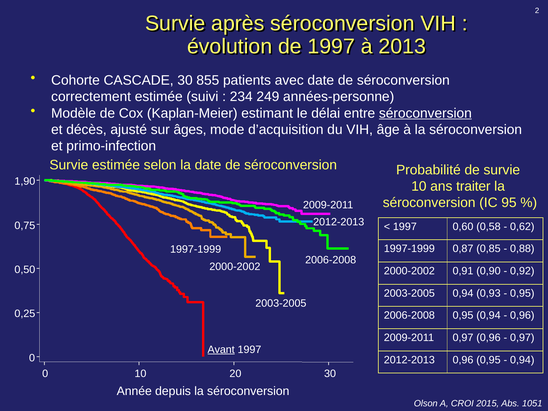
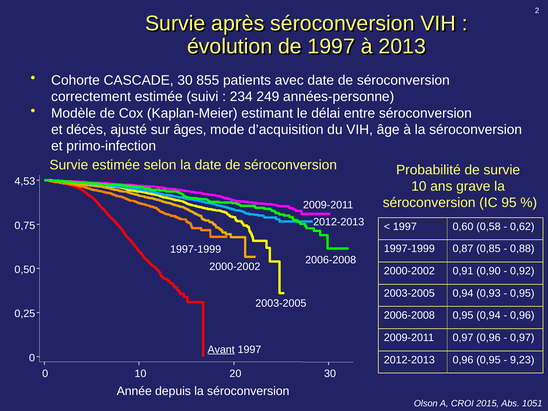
séroconversion underline: present -> none (425, 113)
1,90: 1,90 -> 4,53 (25, 181)
traiter: traiter -> grave (473, 186)
0,94: 0,94 -> 9,23 (522, 360)
